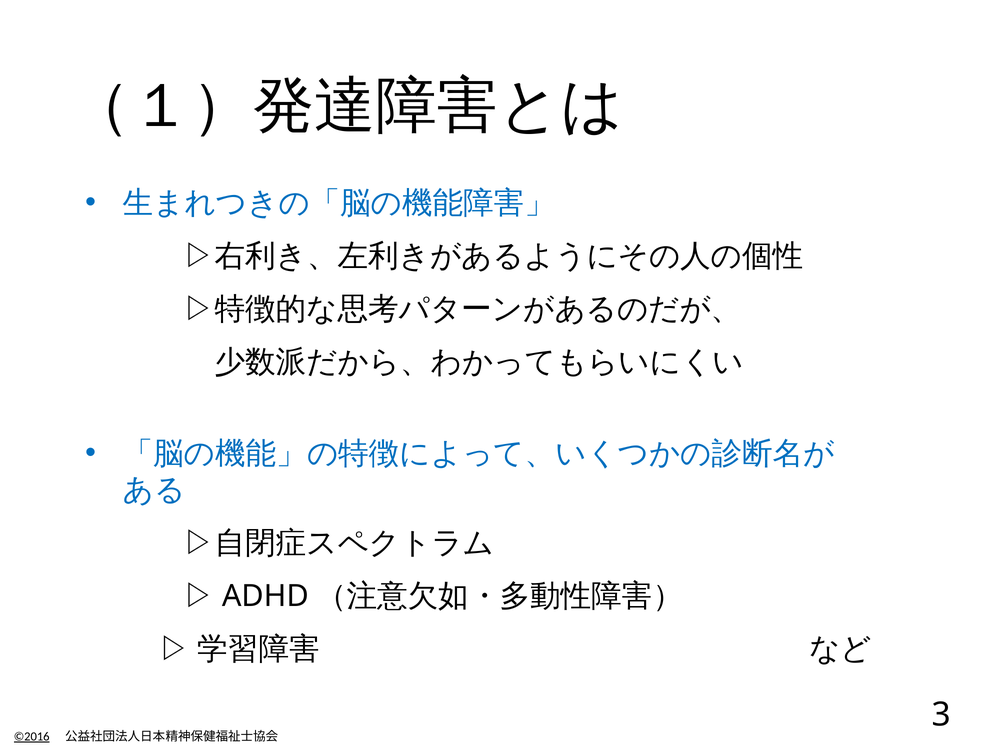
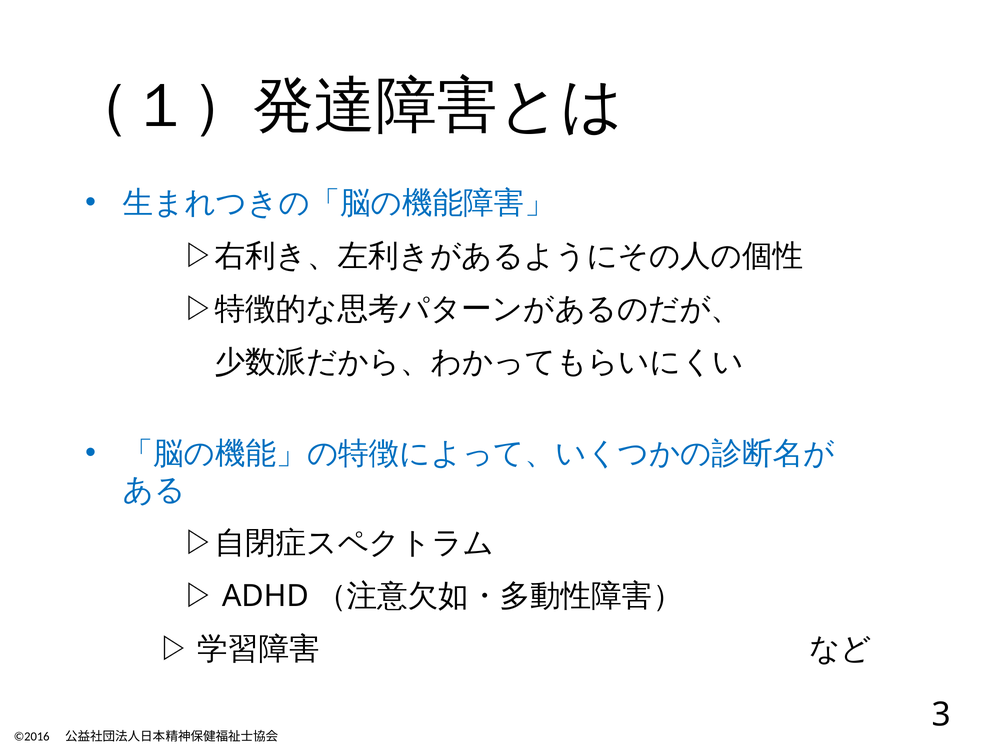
©2016 underline: present -> none (32, 737)
